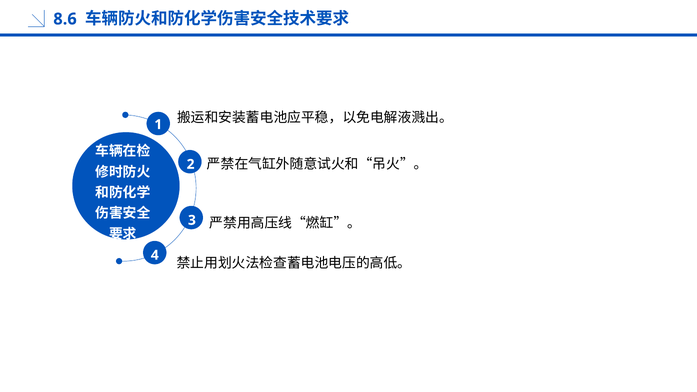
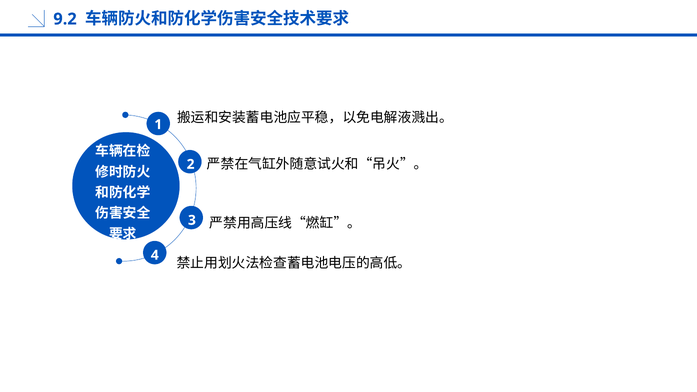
8.6: 8.6 -> 9.2 (65, 19)
